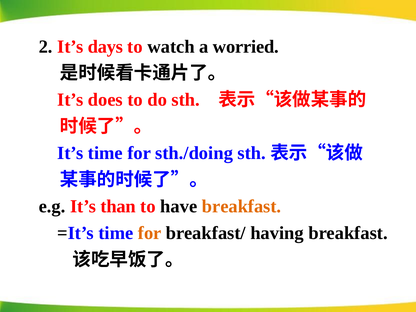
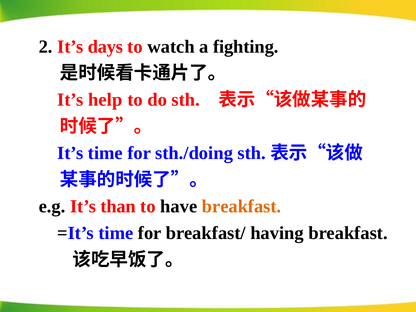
worried: worried -> fighting (246, 47)
does: does -> help (105, 100)
for colour: orange -> black (150, 233)
